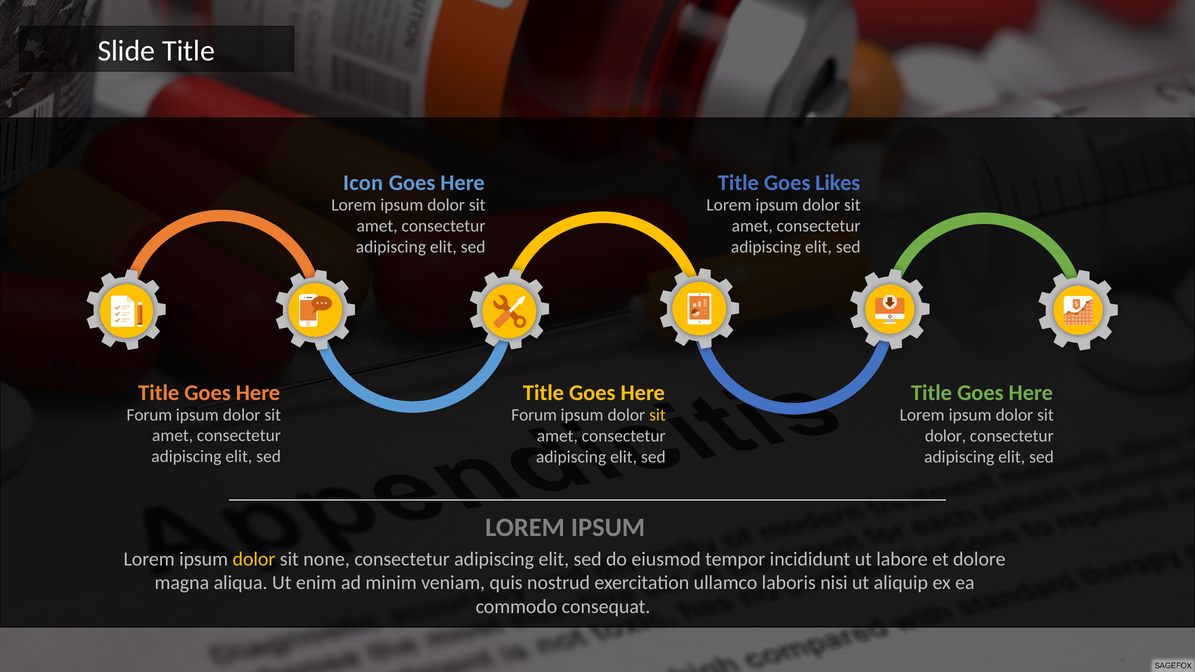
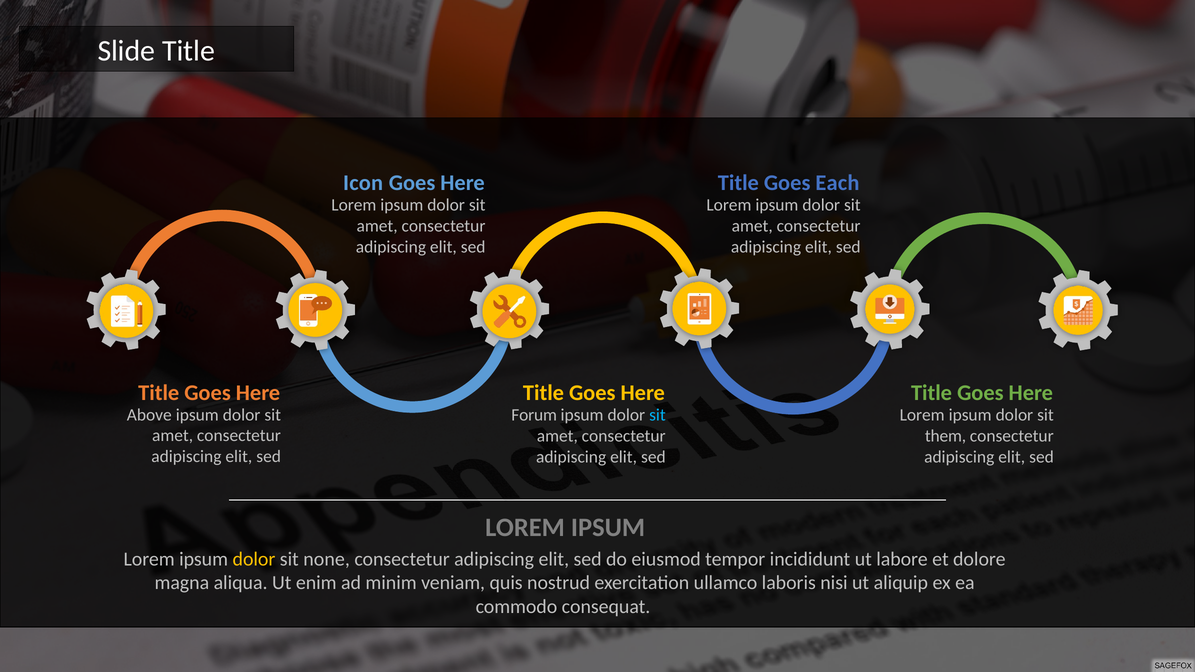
Likes: Likes -> Each (837, 183)
Forum: Forum -> Above (149, 415)
sit colour: yellow -> light blue (657, 415)
dolor: dolor -> them (946, 436)
